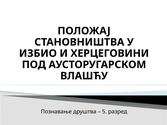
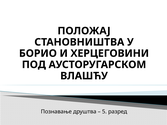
ИЗБИО: ИЗБИО -> БОРИО (38, 53)
